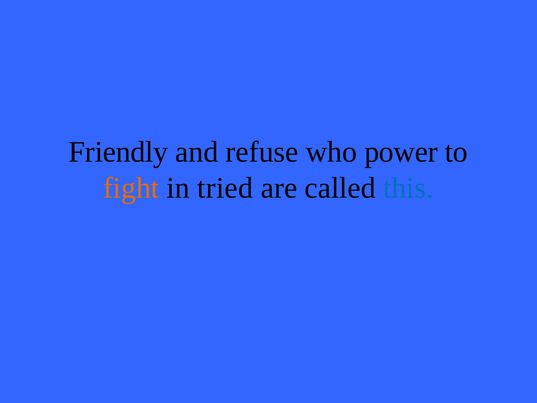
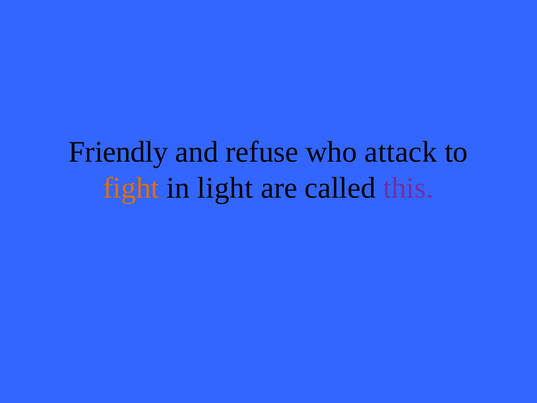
power: power -> attack (401, 152)
tried: tried -> light (225, 188)
this colour: blue -> purple (408, 188)
